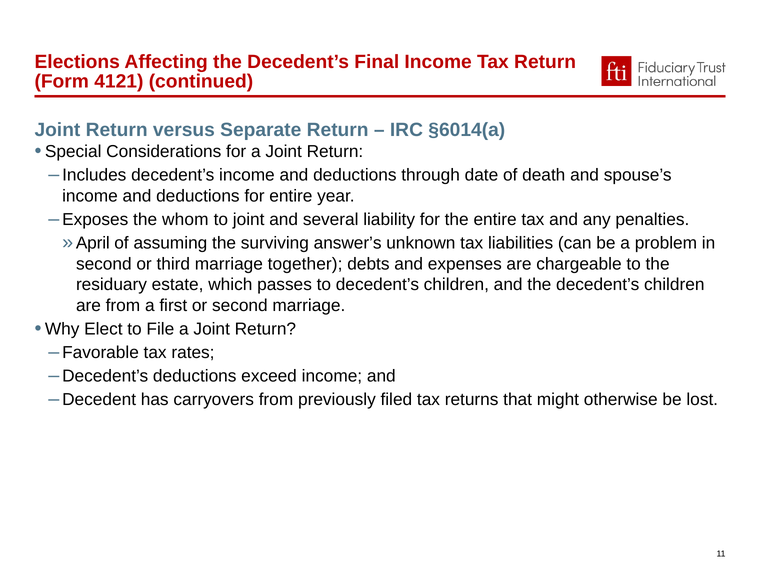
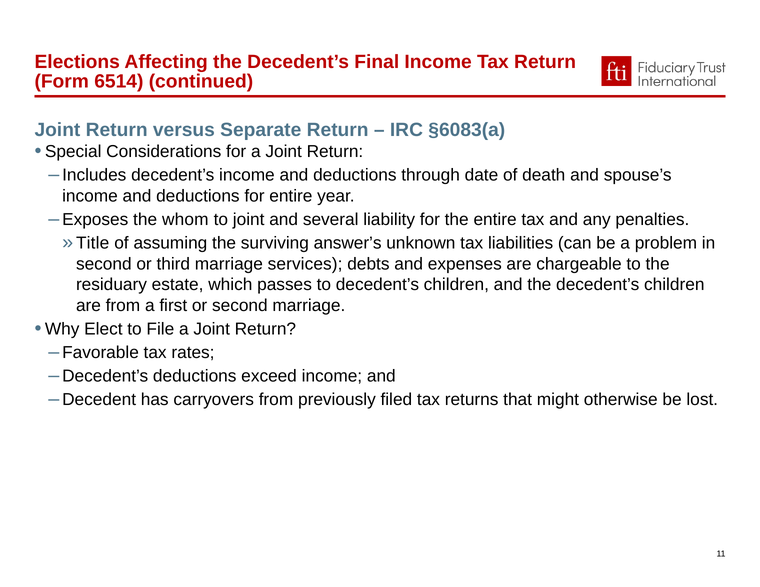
4121: 4121 -> 6514 (119, 81)
§6014(a: §6014(a -> §6083(a (467, 130)
April: April -> Title (93, 243)
together: together -> services (305, 264)
